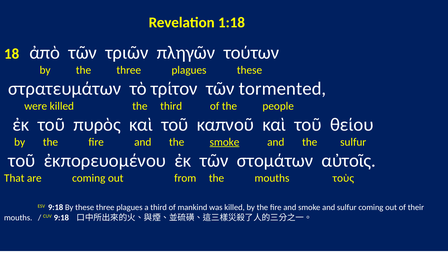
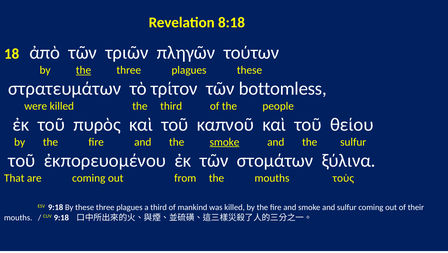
1:18: 1:18 -> 8:18 (232, 23)
the underline: none -> present (83, 70)
tormented: tormented -> bottomless (283, 88)
αὐτοῖς: αὐτοῖς -> ξύλινα (349, 160)
